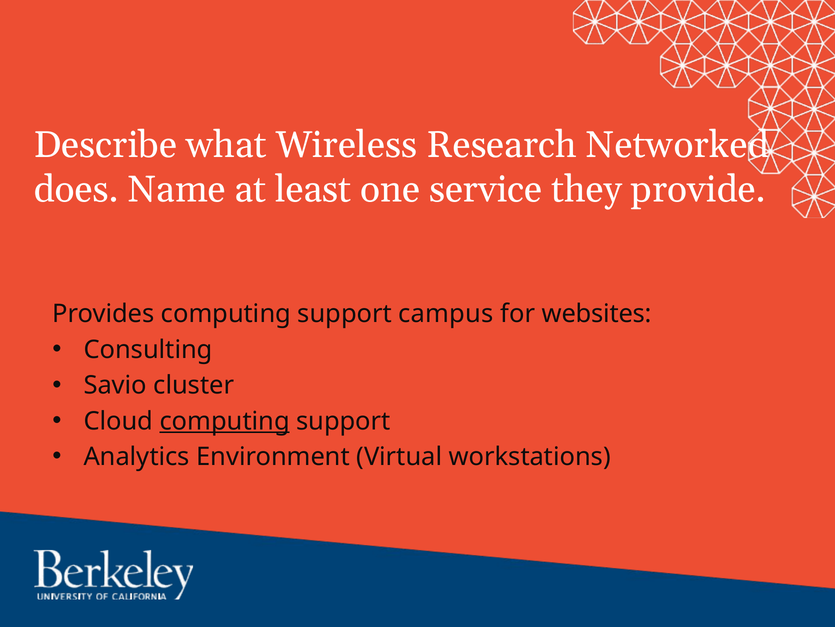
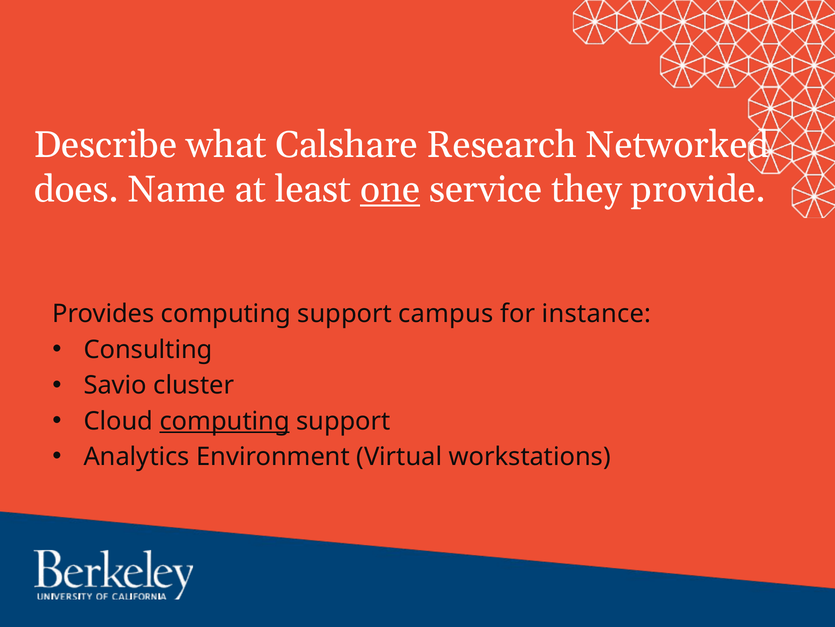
Wireless: Wireless -> Calshare (347, 145)
one underline: none -> present (390, 189)
websites: websites -> instance (596, 314)
